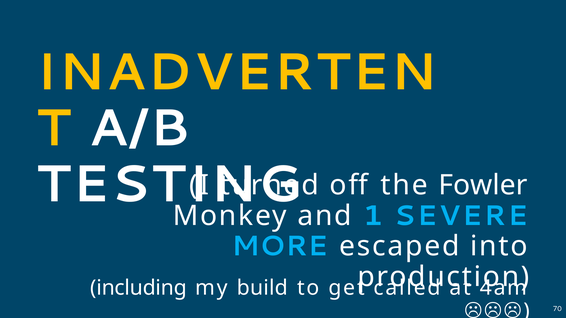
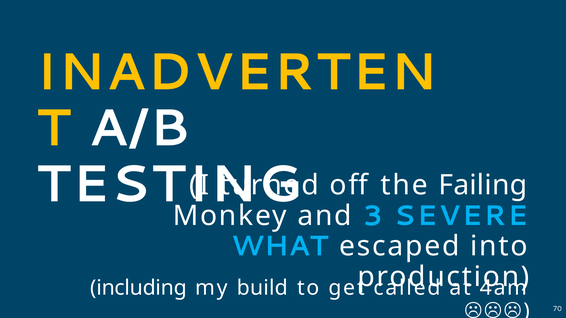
Fowler: Fowler -> Failing (483, 185)
1: 1 -> 3 (373, 216)
MORE: MORE -> WHAT (280, 247)
